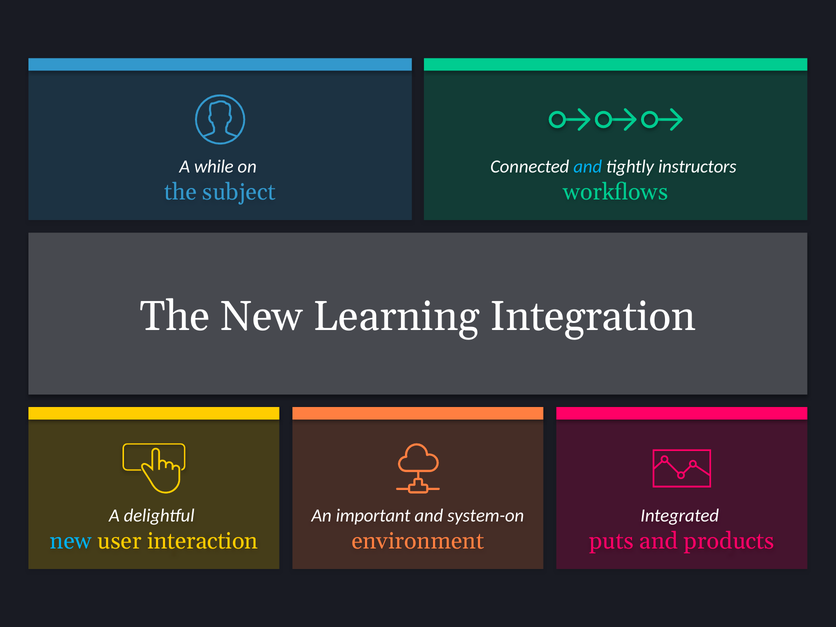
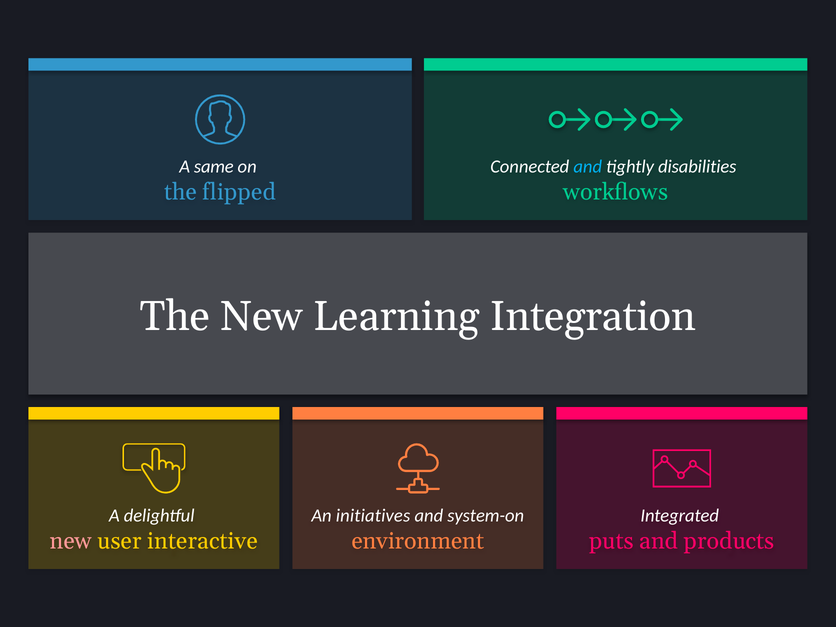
while: while -> same (214, 167)
instructors: instructors -> disabilities (697, 167)
subject: subject -> flipped (239, 192)
important: important -> initiatives (373, 516)
new colour: light blue -> pink (71, 541)
interaction: interaction -> interactive (203, 541)
